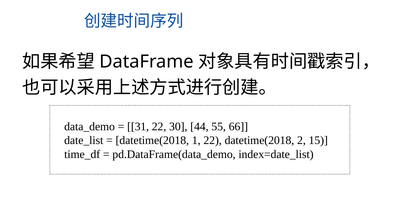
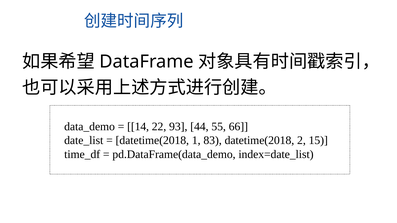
31: 31 -> 14 (138, 127)
30: 30 -> 93 (178, 127)
1 22: 22 -> 83 (213, 141)
